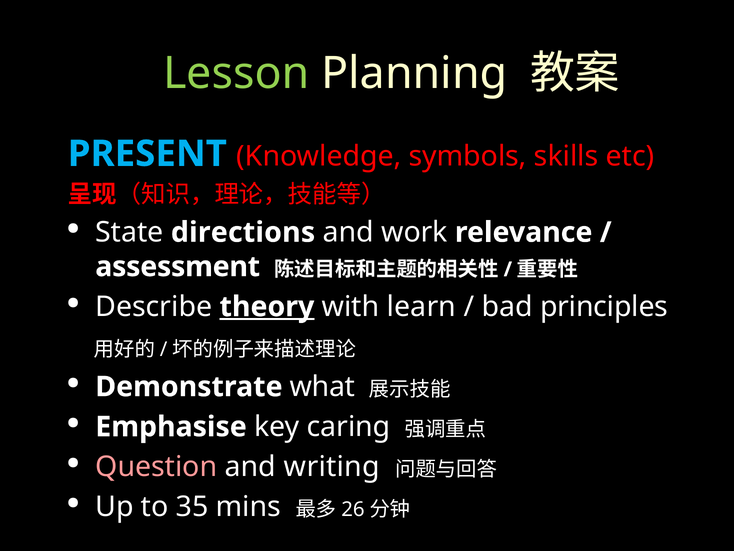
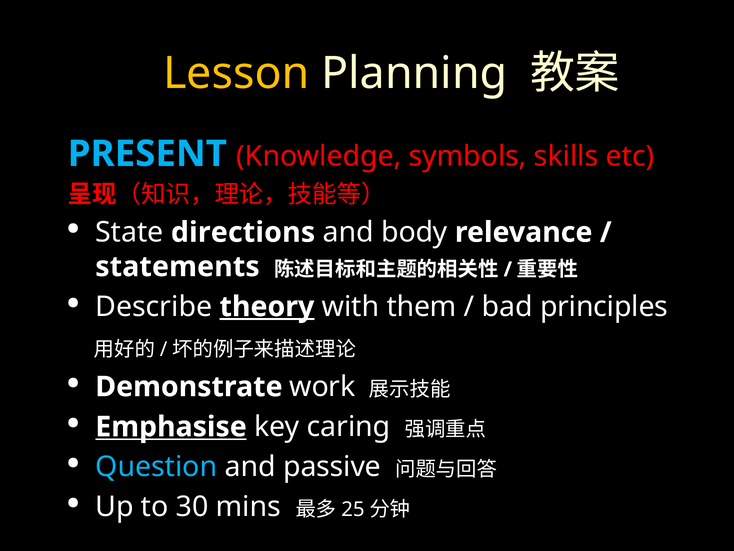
Lesson colour: light green -> yellow (236, 73)
work: work -> body (414, 232)
assessment: assessment -> statements (177, 266)
learn: learn -> them (422, 306)
what: what -> work (322, 386)
Emphasise underline: none -> present (171, 426)
Question colour: pink -> light blue (156, 466)
writing: writing -> passive (332, 466)
35: 35 -> 30 (192, 506)
26: 26 -> 25 (353, 509)
